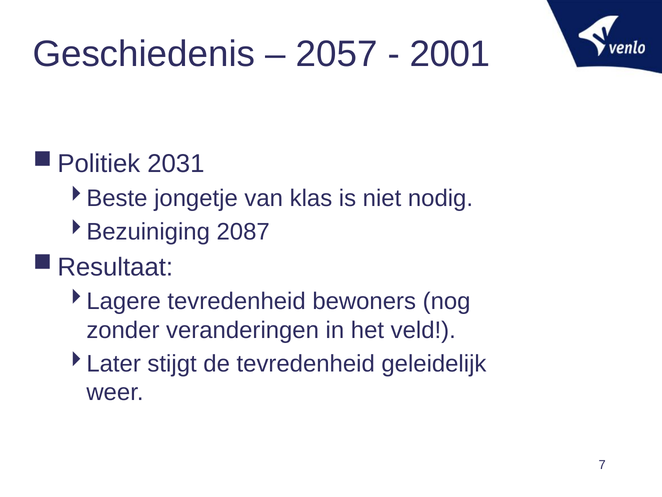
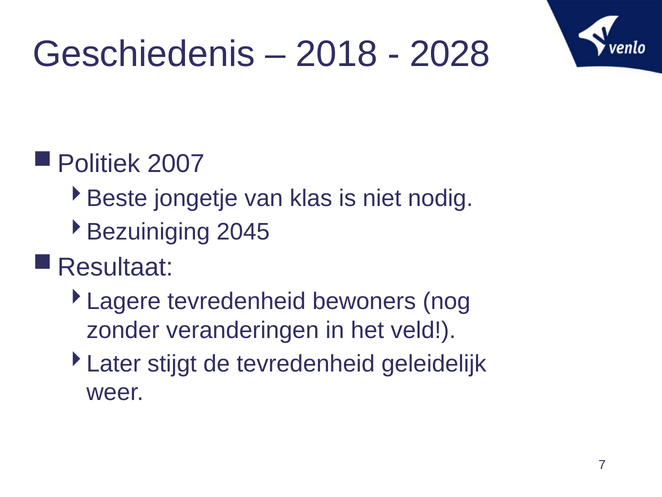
2057: 2057 -> 2018 (337, 54)
2001: 2001 -> 2028 (450, 54)
2031: 2031 -> 2007 (176, 164)
2087: 2087 -> 2045 (243, 232)
